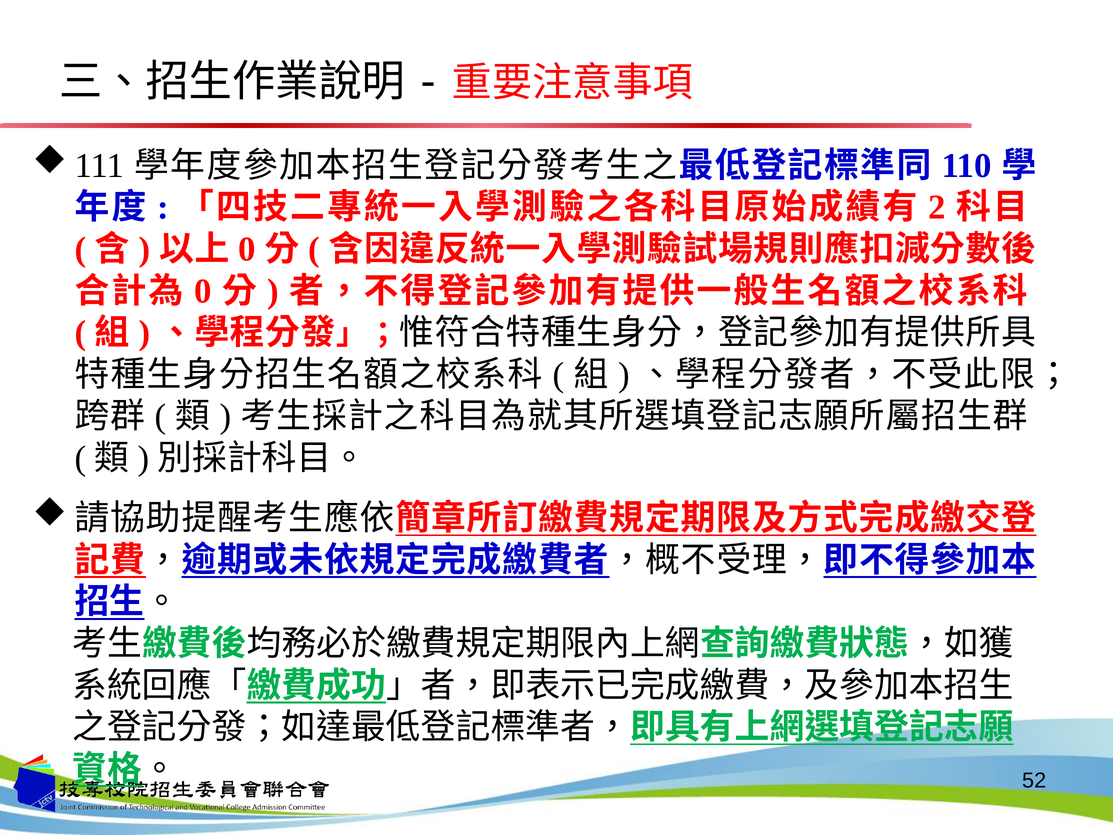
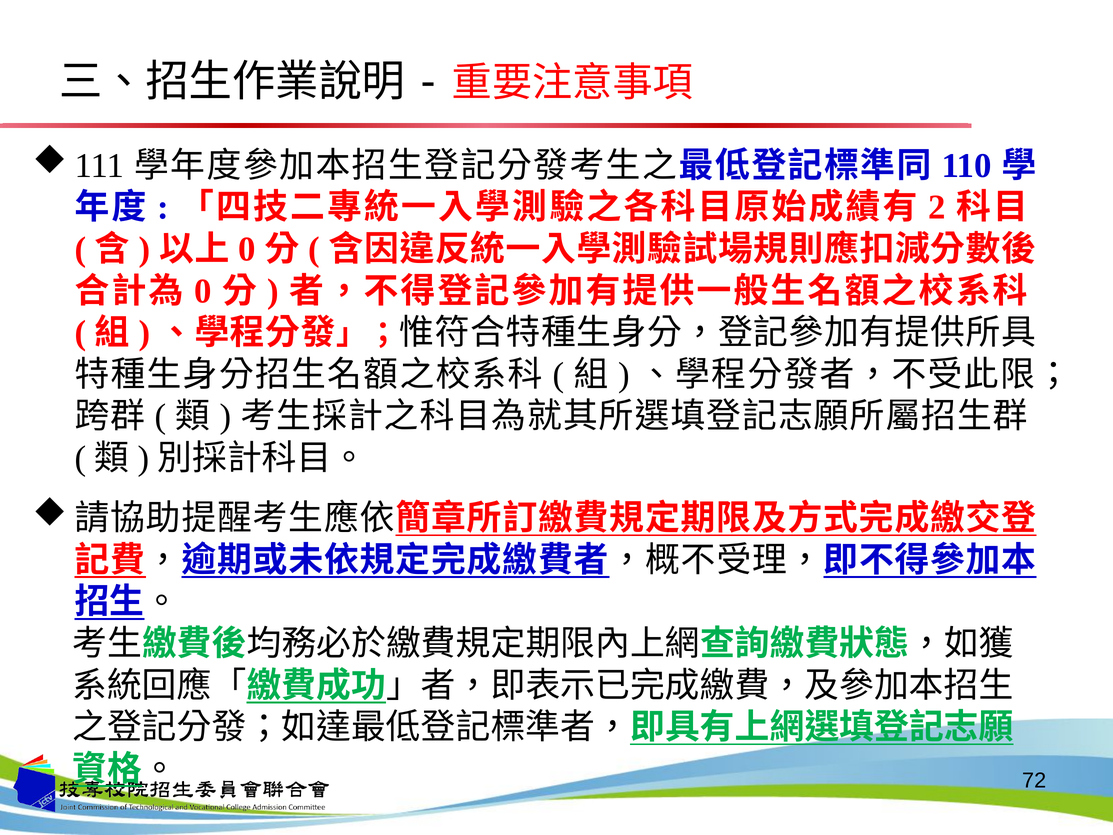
52: 52 -> 72 (1034, 780)
